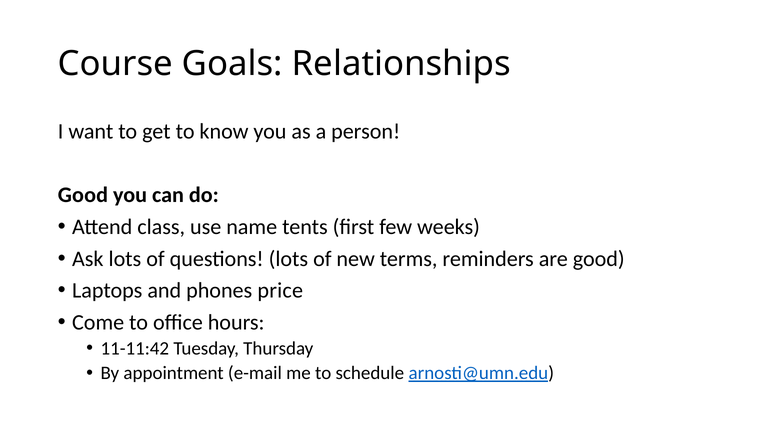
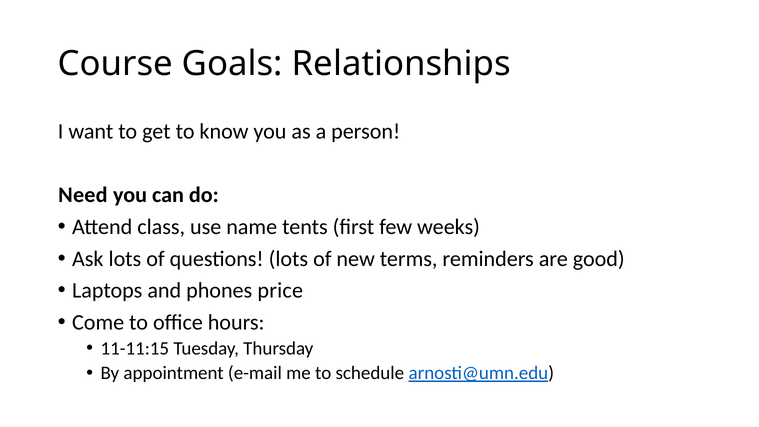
Good: Good -> Need (83, 195)
11-11:42: 11-11:42 -> 11-11:15 (135, 348)
